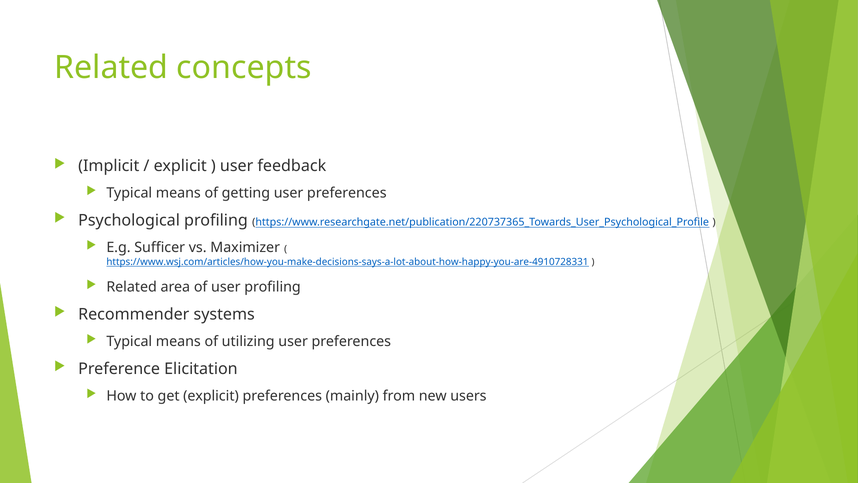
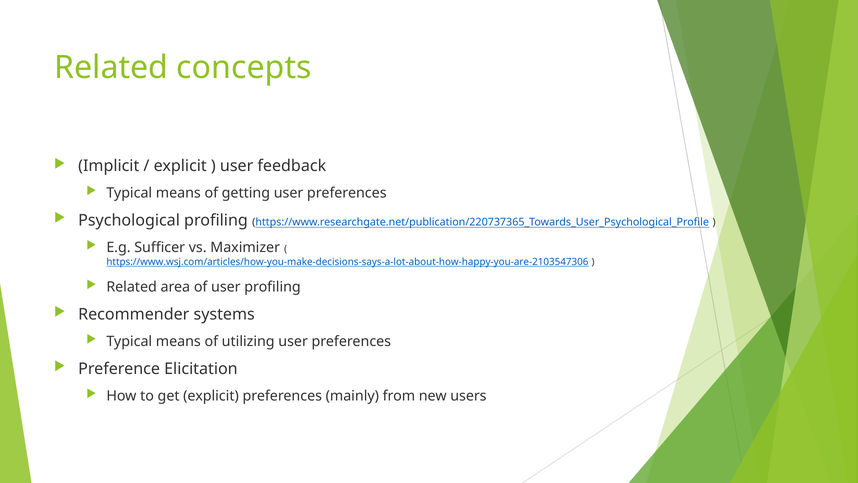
https://www.wsj.com/articles/how-you-make-decisions-says-a-lot-about-how-happy-you-are-4910728331: https://www.wsj.com/articles/how-you-make-decisions-says-a-lot-about-how-happy-you-are-4910728331 -> https://www.wsj.com/articles/how-you-make-decisions-says-a-lot-about-how-happy-you-are-2103547306 (347, 262)
